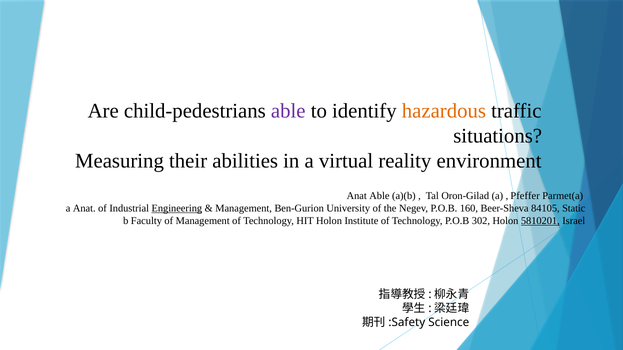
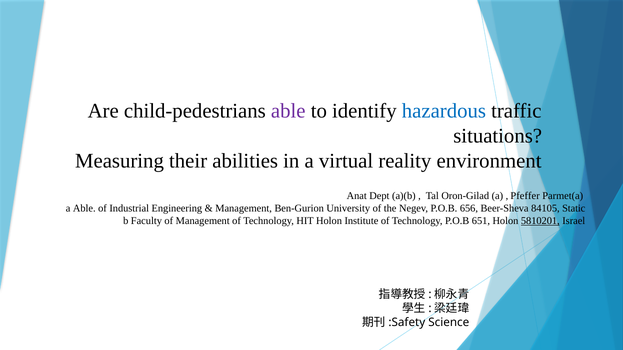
hazardous colour: orange -> blue (444, 111)
Anat Able: Able -> Dept (379, 196)
a Anat: Anat -> Able (84, 209)
Engineering underline: present -> none (177, 209)
160: 160 -> 656 (469, 209)
302: 302 -> 651 (481, 221)
